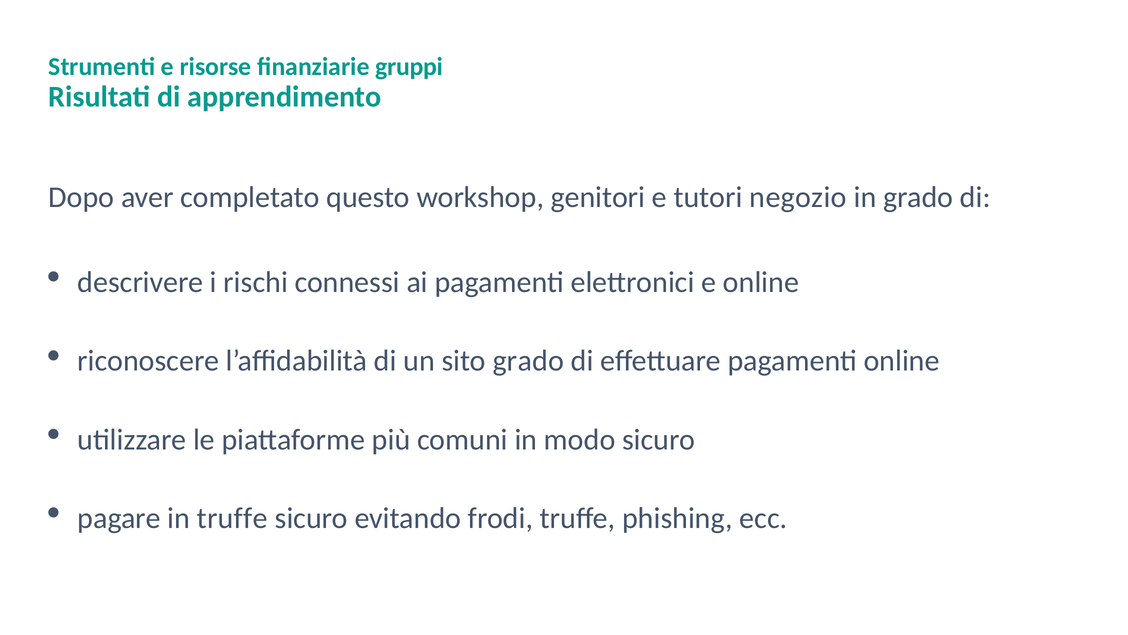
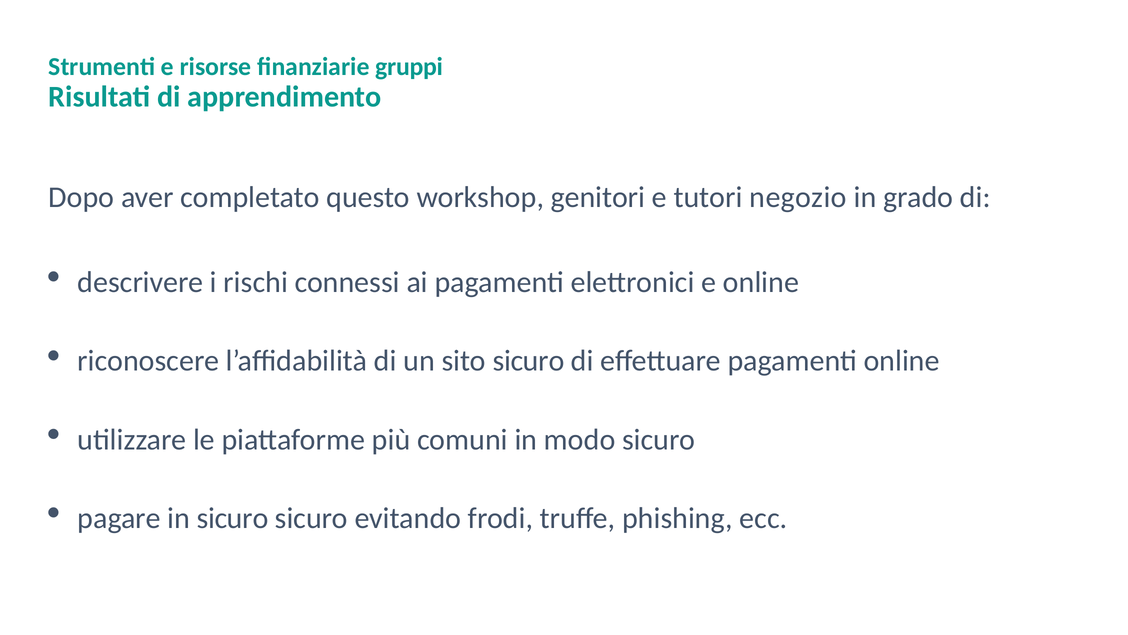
sito grado: grado -> sicuro (529, 361)
in truffe: truffe -> sicuro (233, 518)
